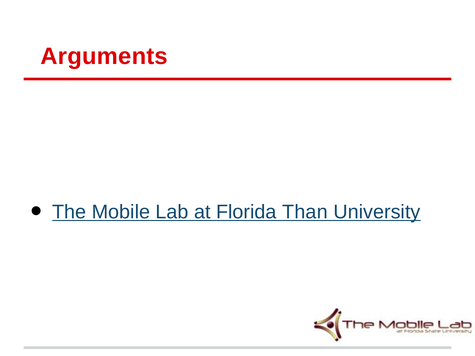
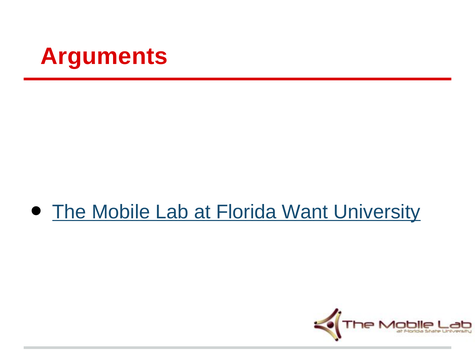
Than: Than -> Want (305, 212)
